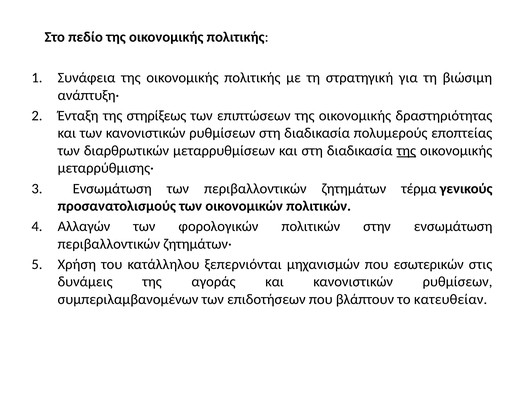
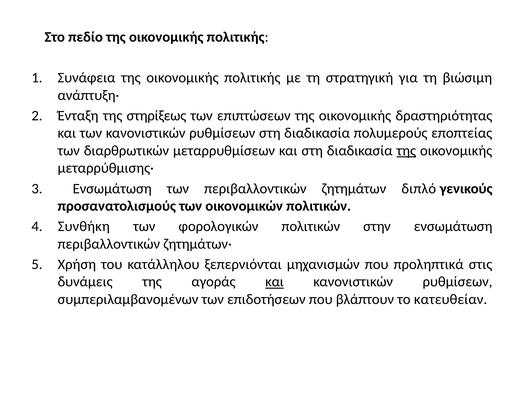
τέρμα: τέρμα -> διπλό (419, 189)
Αλλαγών: Αλλαγών -> Συνθήκη (84, 226)
εσωτερικών: εσωτερικών -> προληπτικά (429, 264)
και underline: none -> present (275, 282)
